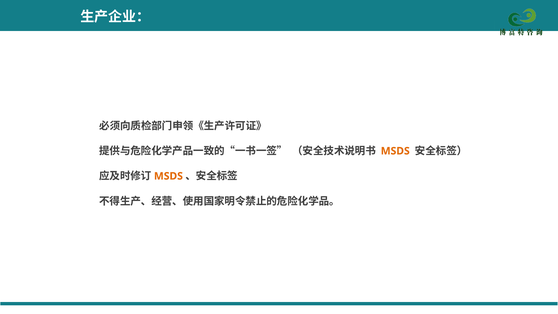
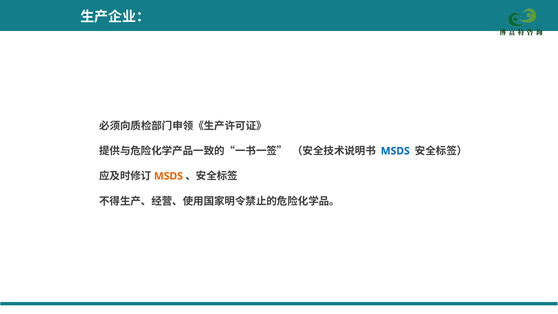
MSDS colour: orange -> blue (395, 151)
